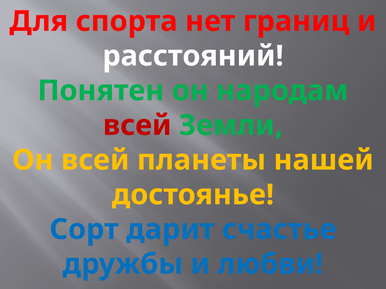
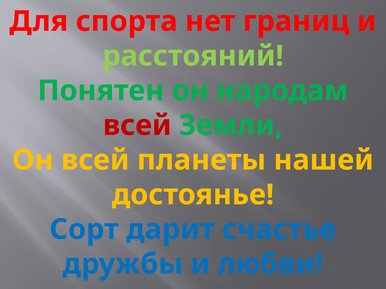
расстояний colour: white -> light green (193, 56)
